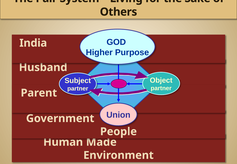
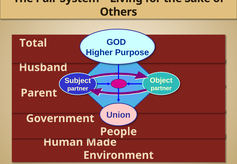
India: India -> Total (33, 43)
